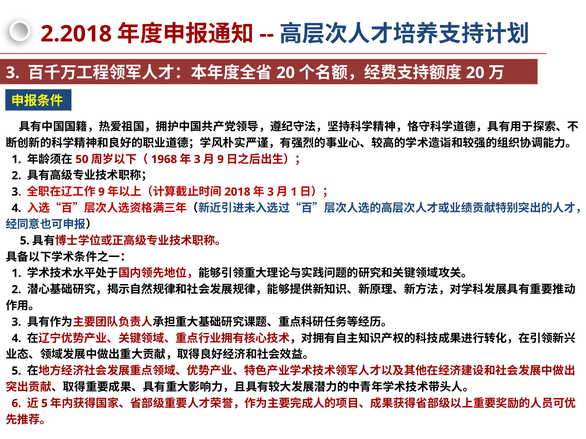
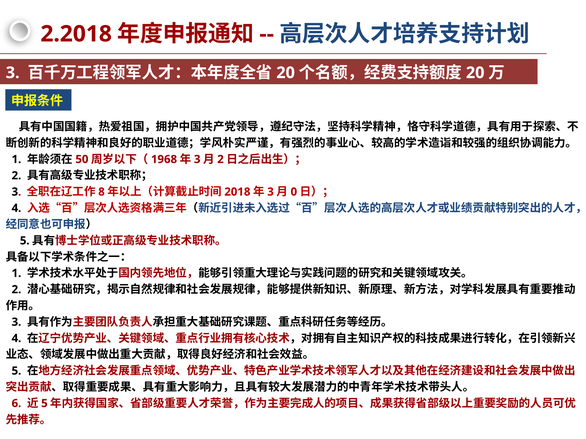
9: 9 -> 2 (221, 159)
9: 9 -> 8 (101, 192)
1: 1 -> 0 (294, 192)
